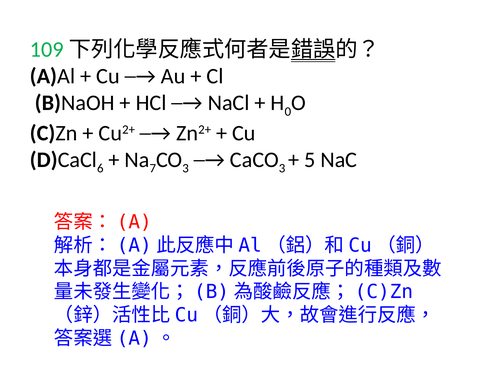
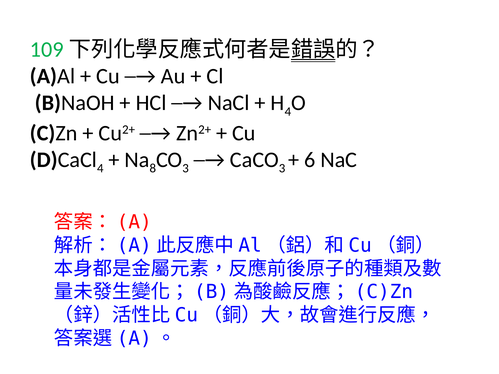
0: 0 -> 4 (288, 112)
6: 6 -> 4 (100, 168)
7: 7 -> 8 (153, 168)
5: 5 -> 6 (310, 160)
